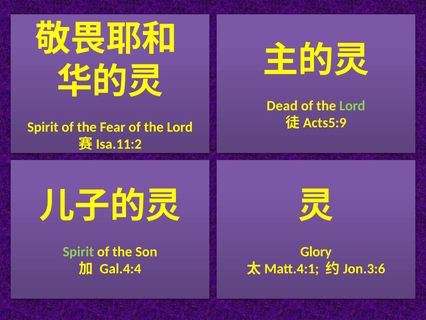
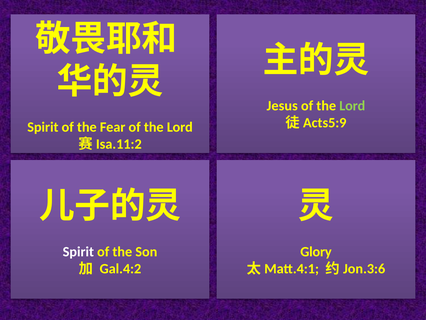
Dead: Dead -> Jesus (282, 106)
Spirit colour: light green -> white (78, 251)
Gal.4:4: Gal.4:4 -> Gal.4:2 (120, 268)
